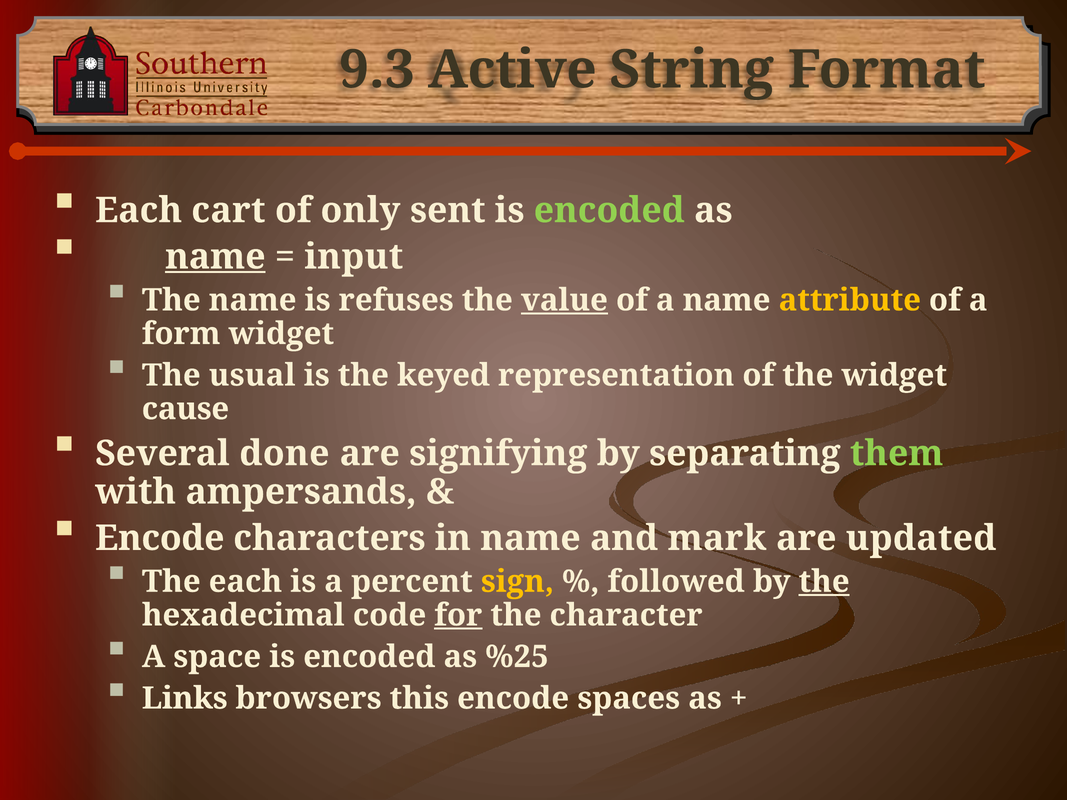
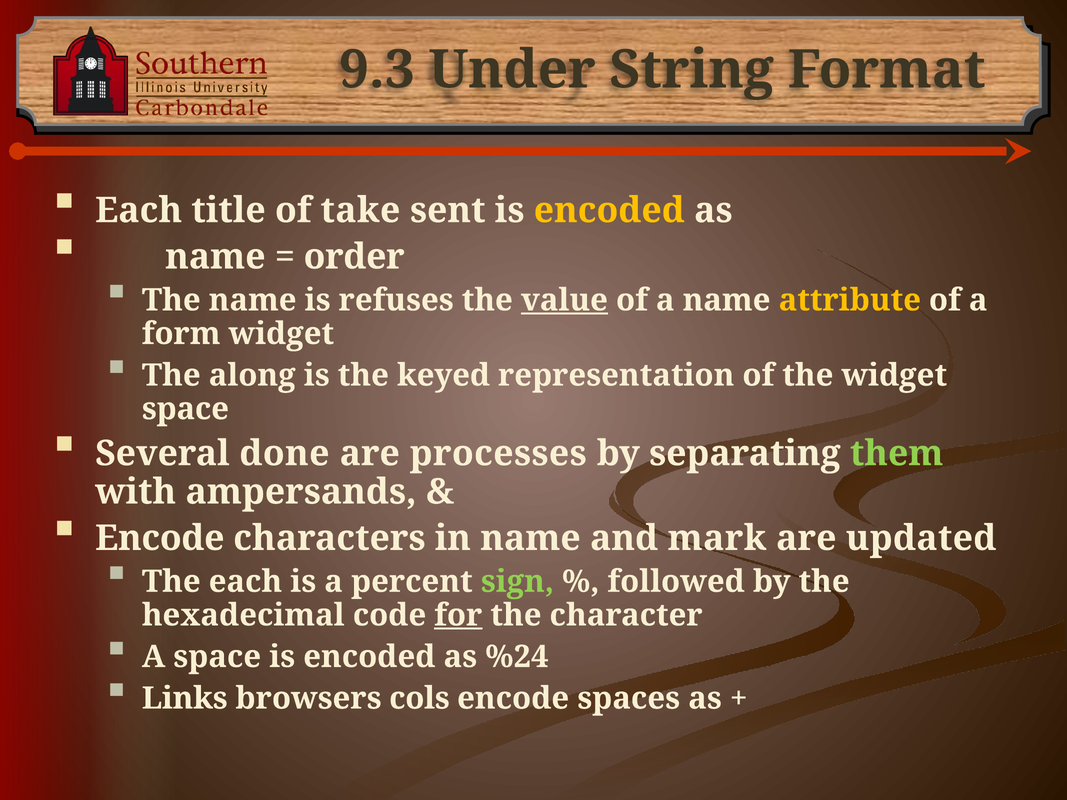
Active: Active -> Under (512, 70)
cart: cart -> title (229, 210)
only: only -> take (360, 210)
encoded colour: light green -> yellow (609, 210)
name underline: present -> none (215, 257)
input: input -> order (354, 257)
usual: usual -> along (252, 375)
cause: cause -> space (185, 409)
signifying: signifying -> processes (498, 454)
sign colour: yellow -> light green (517, 582)
the underline: present -> none (824, 582)
%25: %25 -> %24 (517, 657)
this: this -> cols (419, 699)
